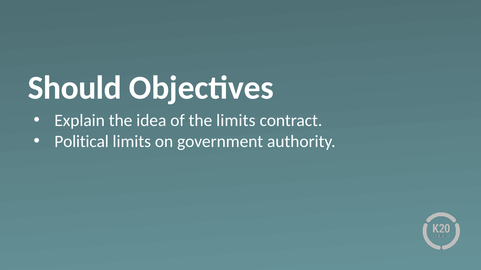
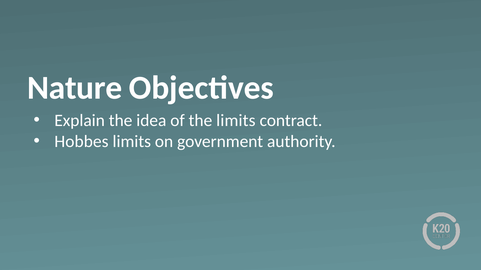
Should: Should -> Nature (75, 88)
Political: Political -> Hobbes (81, 142)
